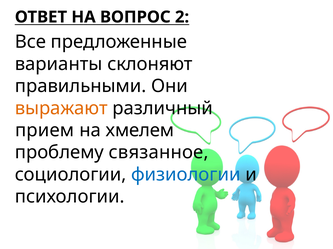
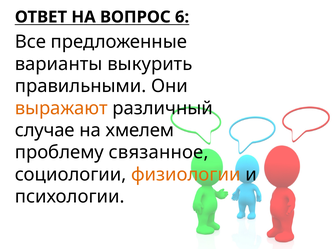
2: 2 -> 6 (182, 17)
склоняют: склоняют -> выкурить (150, 64)
прием: прием -> случае (45, 131)
физиологии colour: blue -> orange (186, 175)
